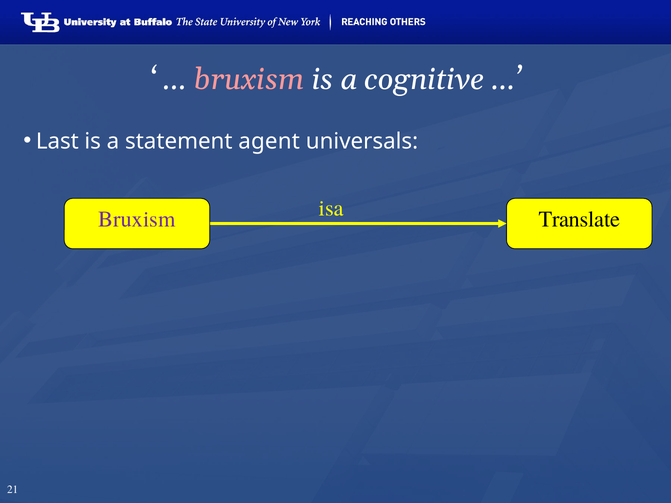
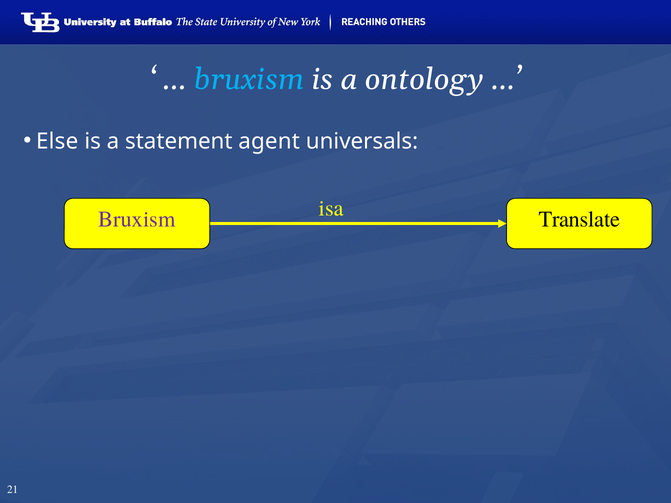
bruxism colour: pink -> light blue (249, 79)
cognitive: cognitive -> ontology (424, 79)
Last: Last -> Else (57, 141)
